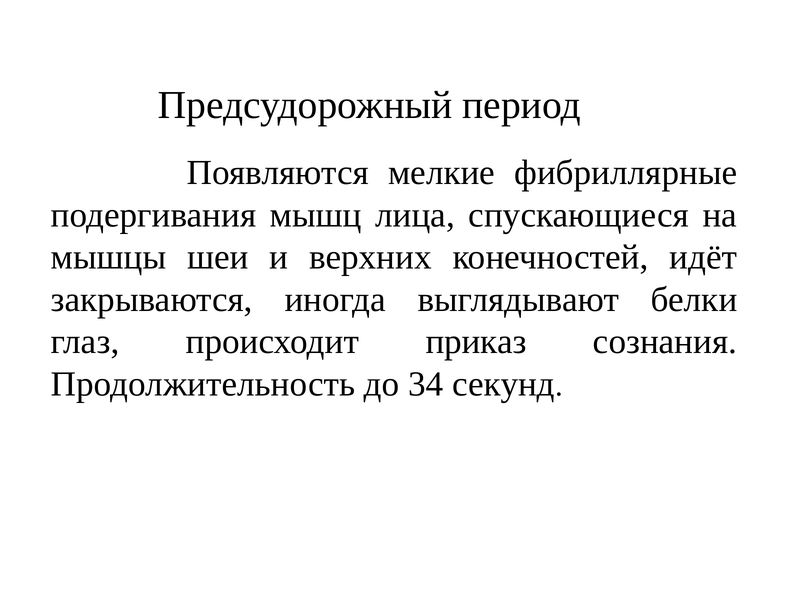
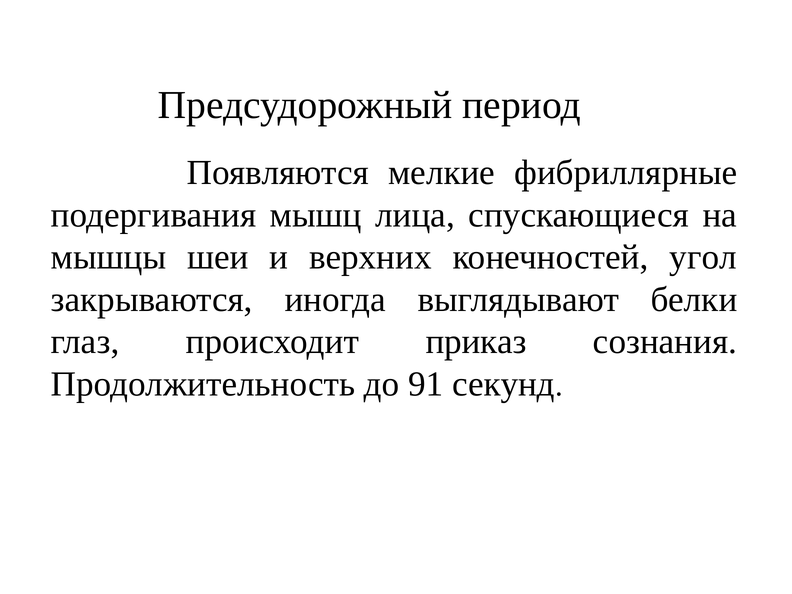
идёт: идёт -> угол (703, 257)
34: 34 -> 91 (426, 384)
